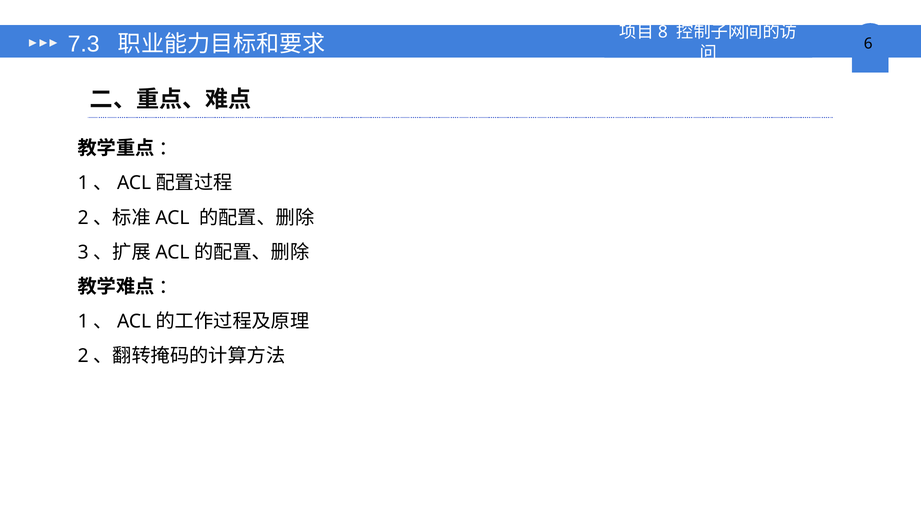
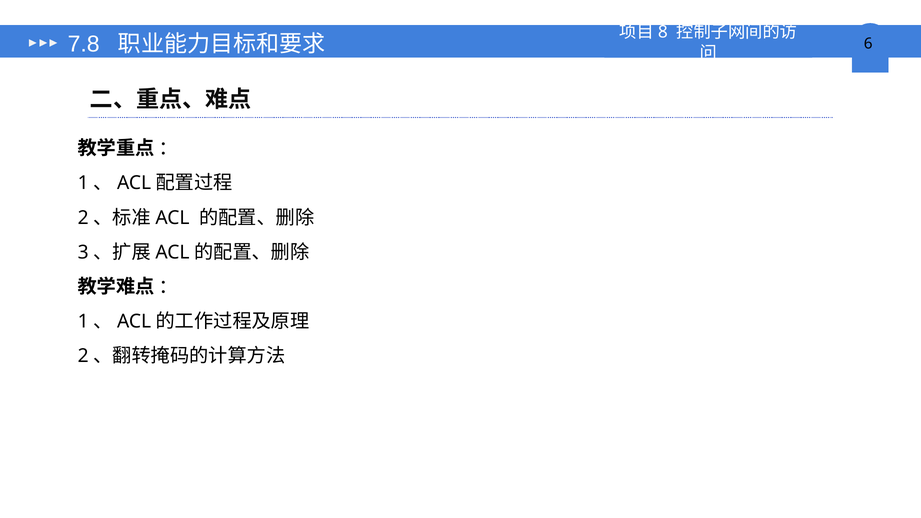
7.3: 7.3 -> 7.8 (84, 44)
